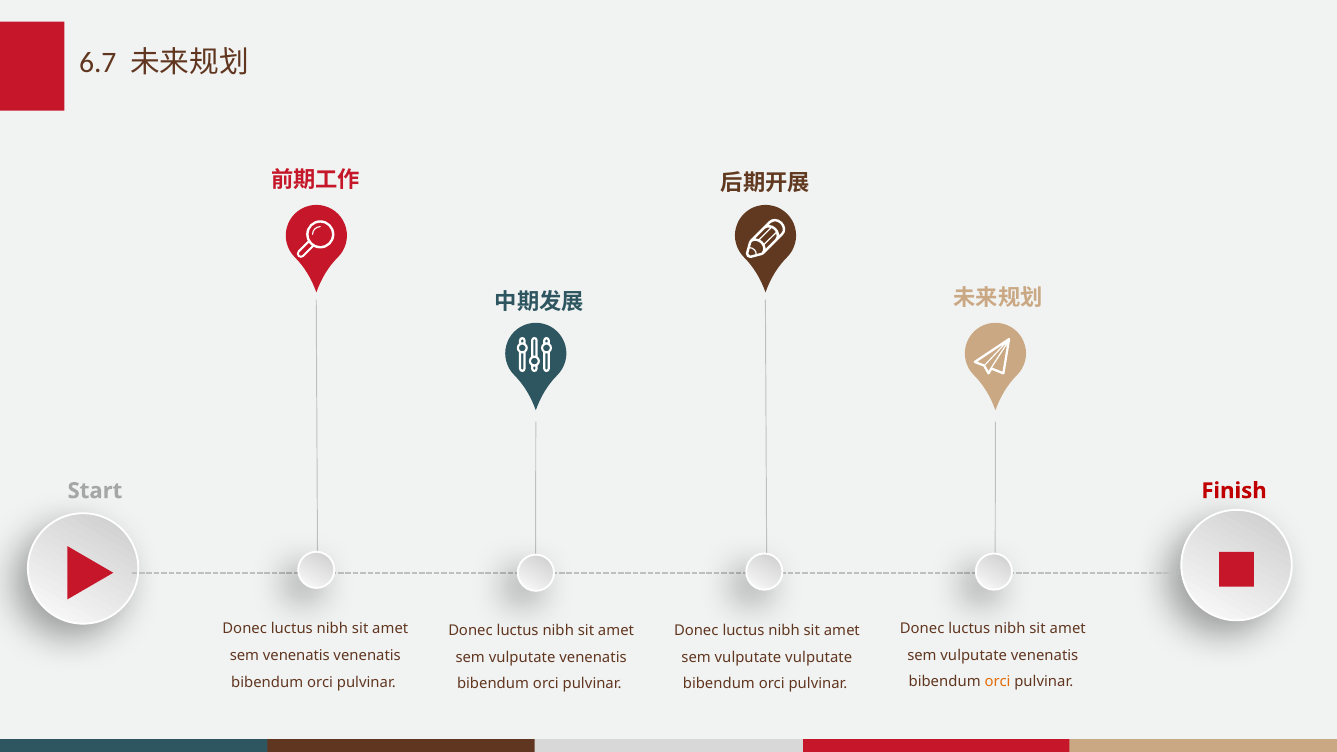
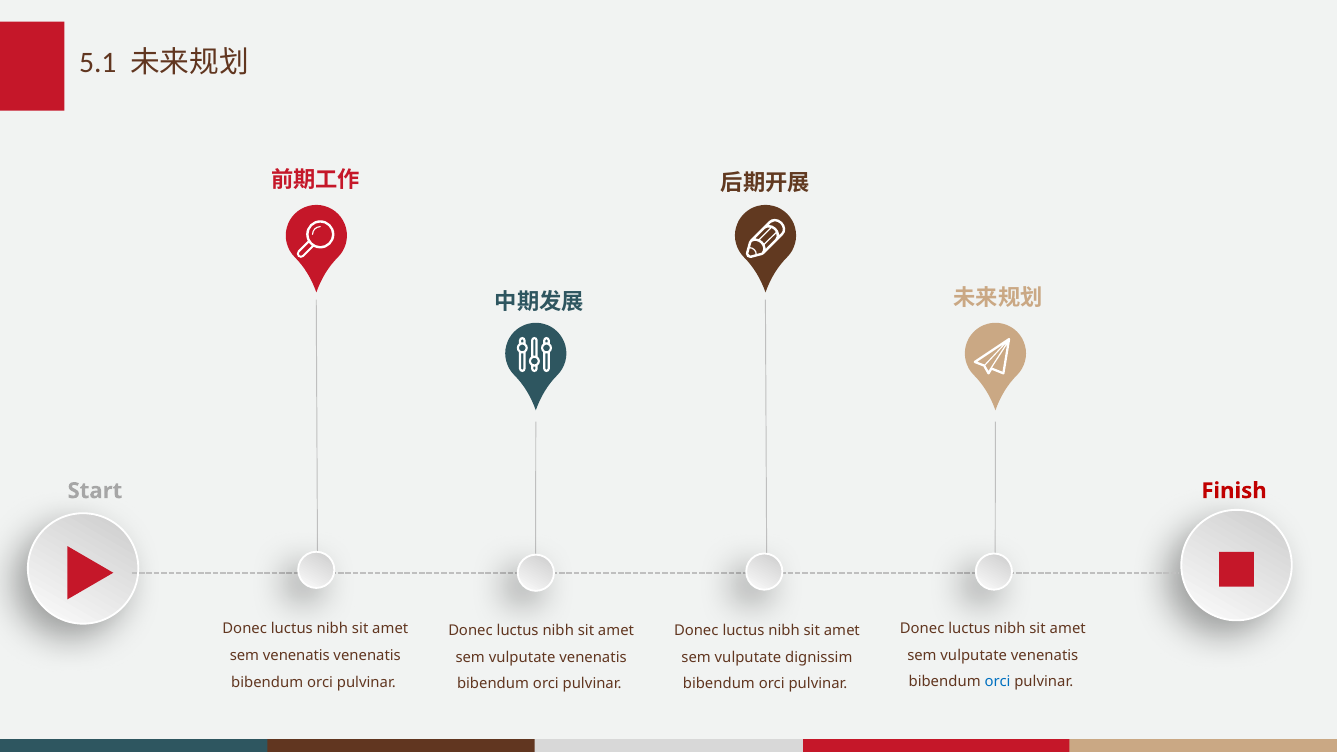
6.7: 6.7 -> 5.1 (98, 63)
vulputate vulputate: vulputate -> dignissim (819, 657)
orci colour: orange -> blue (998, 682)
